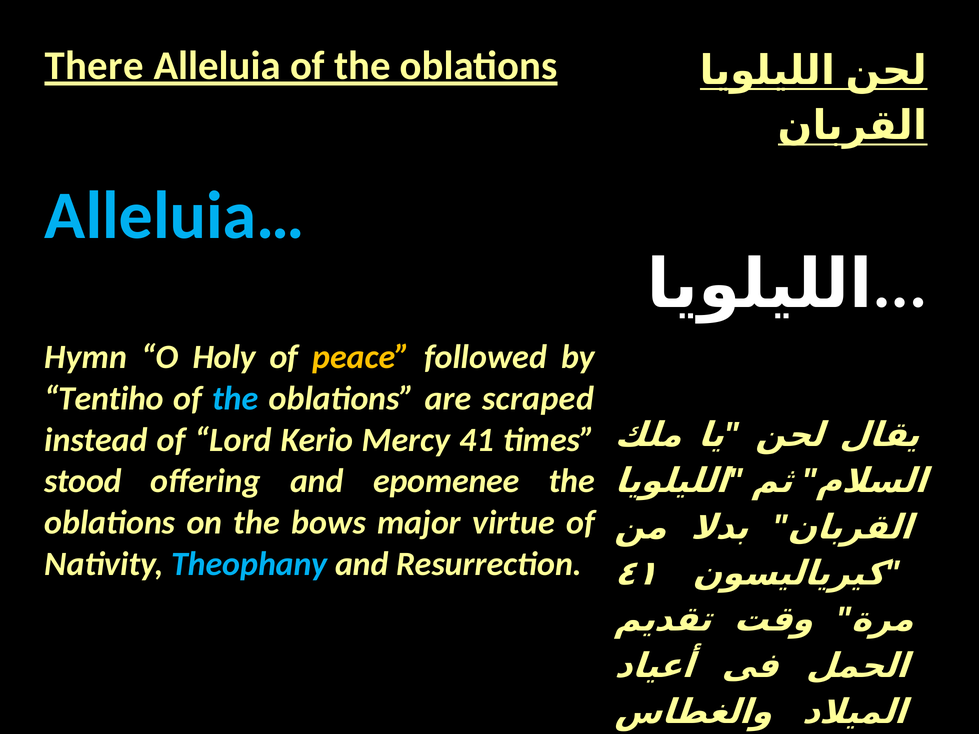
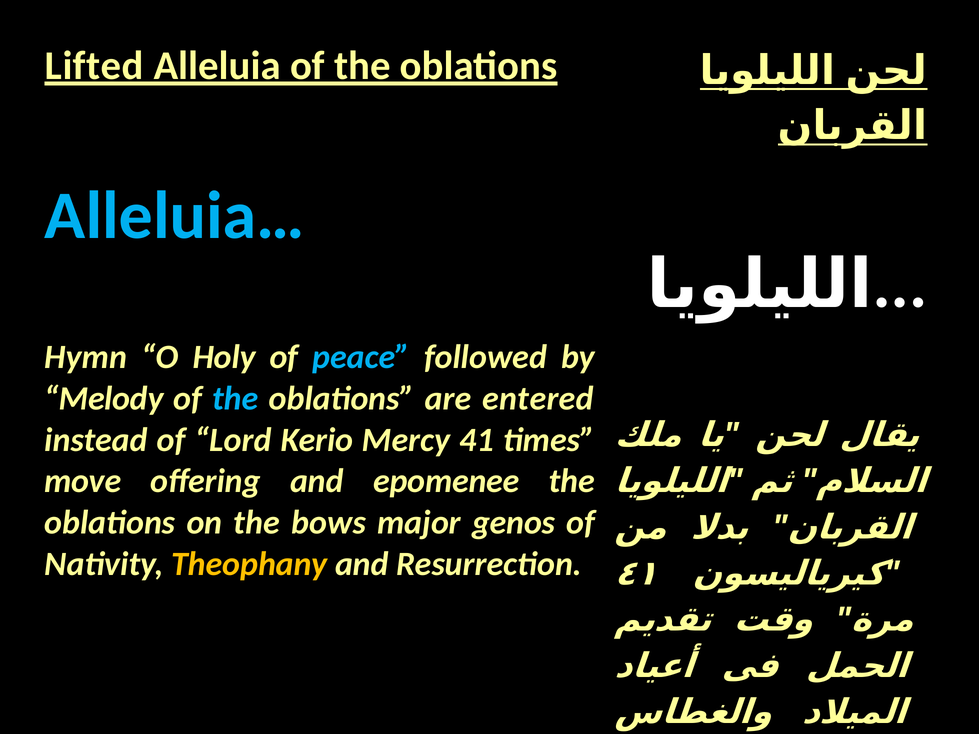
There: There -> Lifted (94, 66)
peace colour: yellow -> light blue (361, 357)
Tentiho: Tentiho -> Melody (104, 399)
scraped: scraped -> entered (538, 399)
stood: stood -> move (83, 481)
virtue: virtue -> genos (514, 523)
Theophany colour: light blue -> yellow (249, 564)
